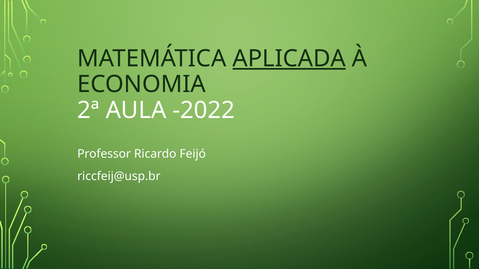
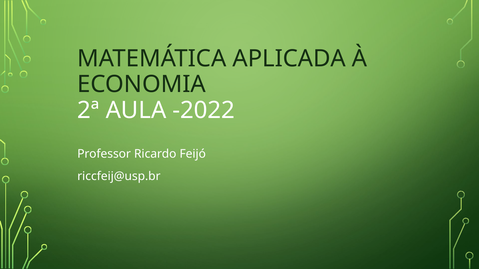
APLICADA underline: present -> none (289, 59)
